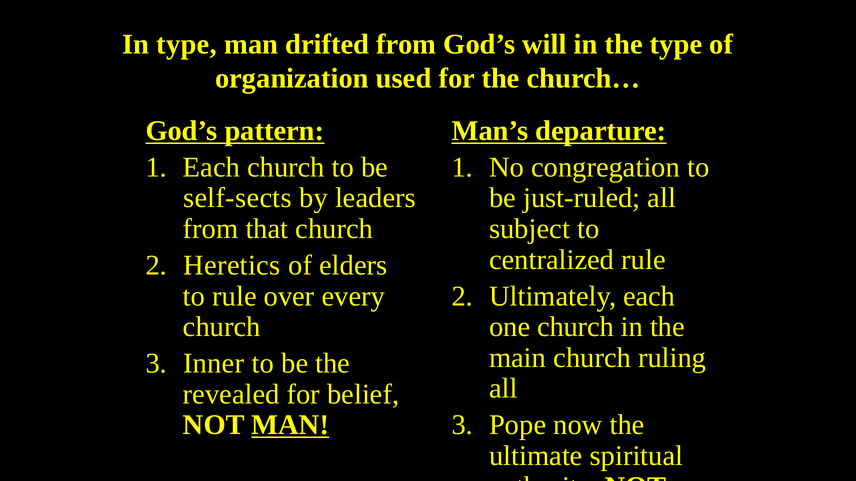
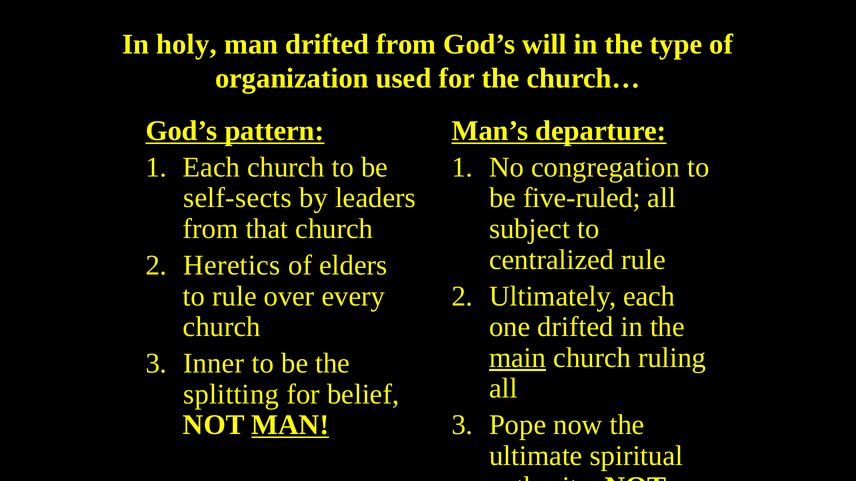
In type: type -> holy (187, 44)
just-ruled: just-ruled -> five-ruled (582, 198)
one church: church -> drifted (575, 327)
main underline: none -> present (518, 358)
revealed: revealed -> splitting (231, 395)
